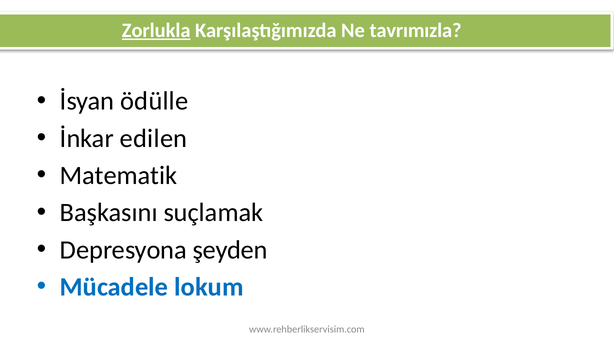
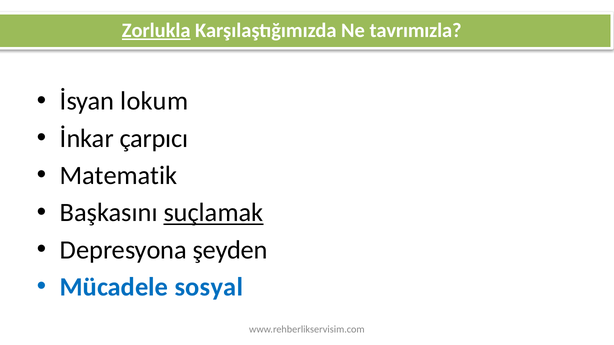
ödülle: ödülle -> lokum (154, 101)
edilen: edilen -> çarpıcı (154, 139)
suçlamak underline: none -> present (213, 213)
lokum: lokum -> sosyal (209, 287)
